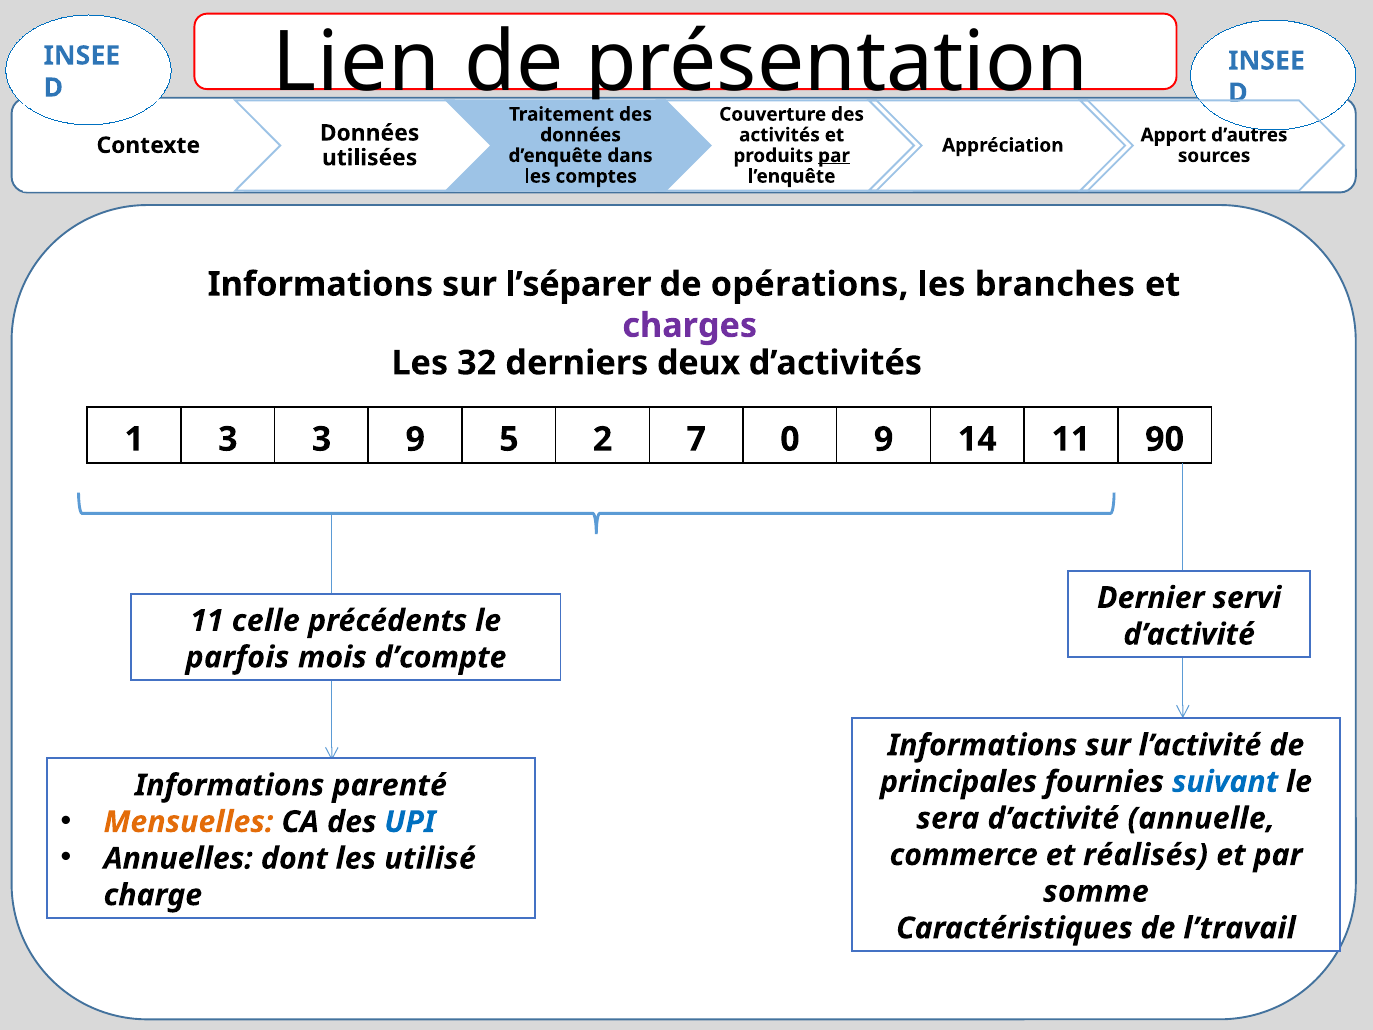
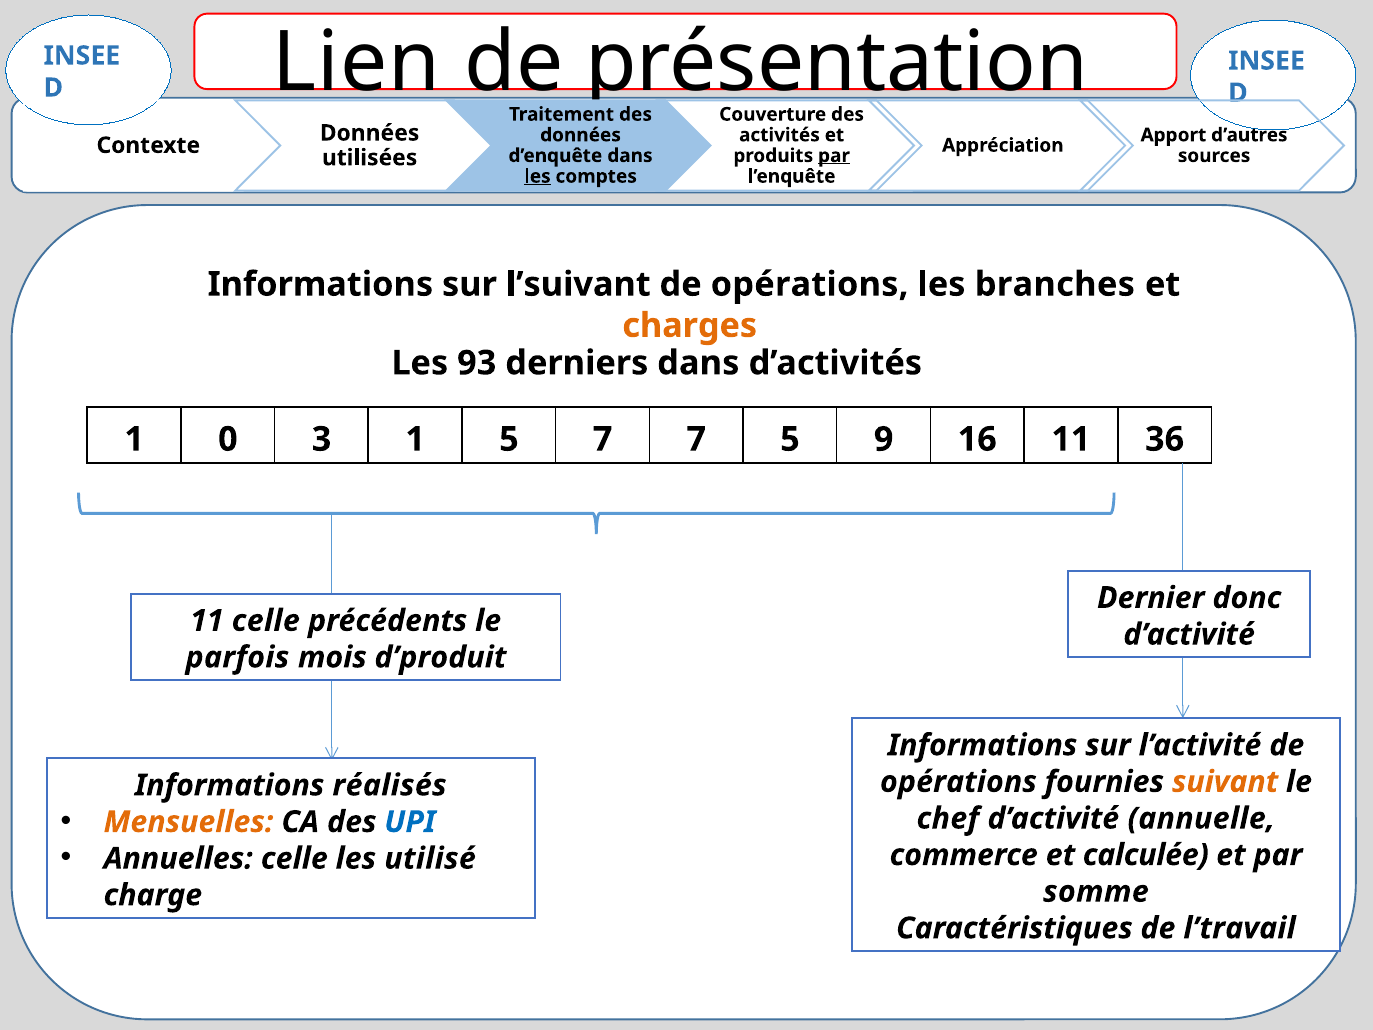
les underline: none -> present (537, 176)
l’séparer: l’séparer -> l’suivant (578, 284)
charges colour: purple -> orange (690, 325)
32: 32 -> 93 (477, 363)
derniers deux: deux -> dans (698, 363)
1 3: 3 -> 0 (228, 439)
3 9: 9 -> 1 (415, 439)
5 2: 2 -> 7 (603, 439)
7 0: 0 -> 5 (790, 439)
14: 14 -> 16 (977, 439)
90: 90 -> 36 (1165, 439)
servi: servi -> donc (1247, 598)
d’compte: d’compte -> d’produit (440, 657)
principales: principales -> opérations (958, 782)
suivant colour: blue -> orange (1225, 782)
parenté: parenté -> réalisés (390, 785)
sera: sera -> chef (948, 818)
Annuelles dont: dont -> celle (294, 858)
réalisés: réalisés -> calculée (1146, 855)
